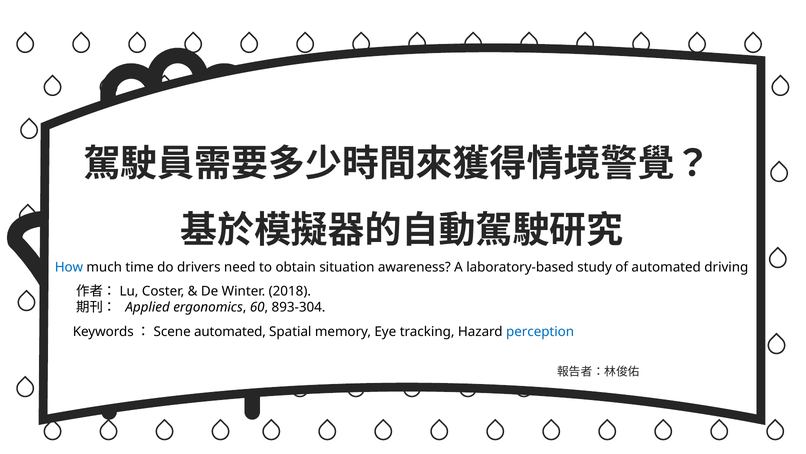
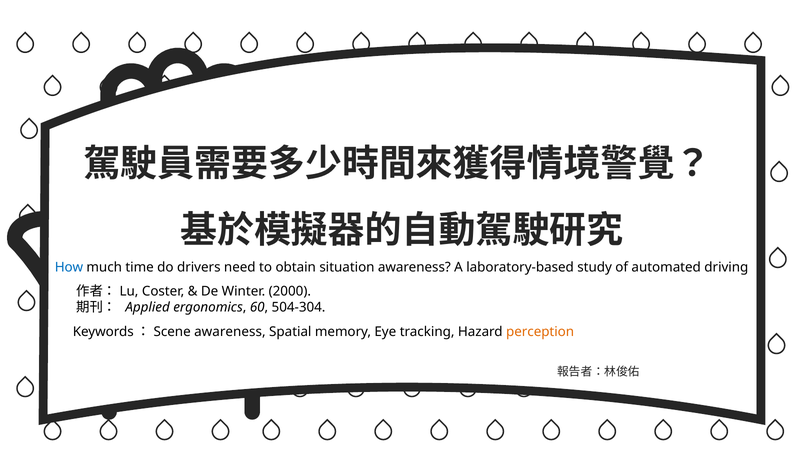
2018: 2018 -> 2000 (290, 291)
893-304: 893-304 -> 504-304 (299, 307)
Keywords：Scene automated: automated -> awareness (230, 331)
perception colour: blue -> orange (540, 331)
